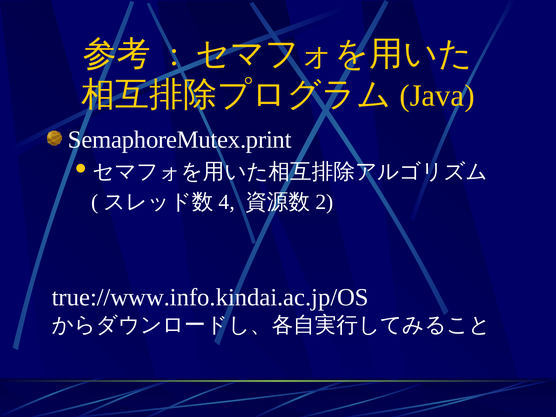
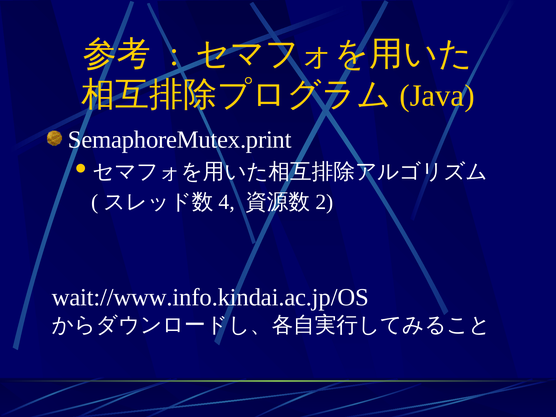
true://www.info.kindai.ac.jp/OS: true://www.info.kindai.ac.jp/OS -> wait://www.info.kindai.ac.jp/OS (210, 297)
